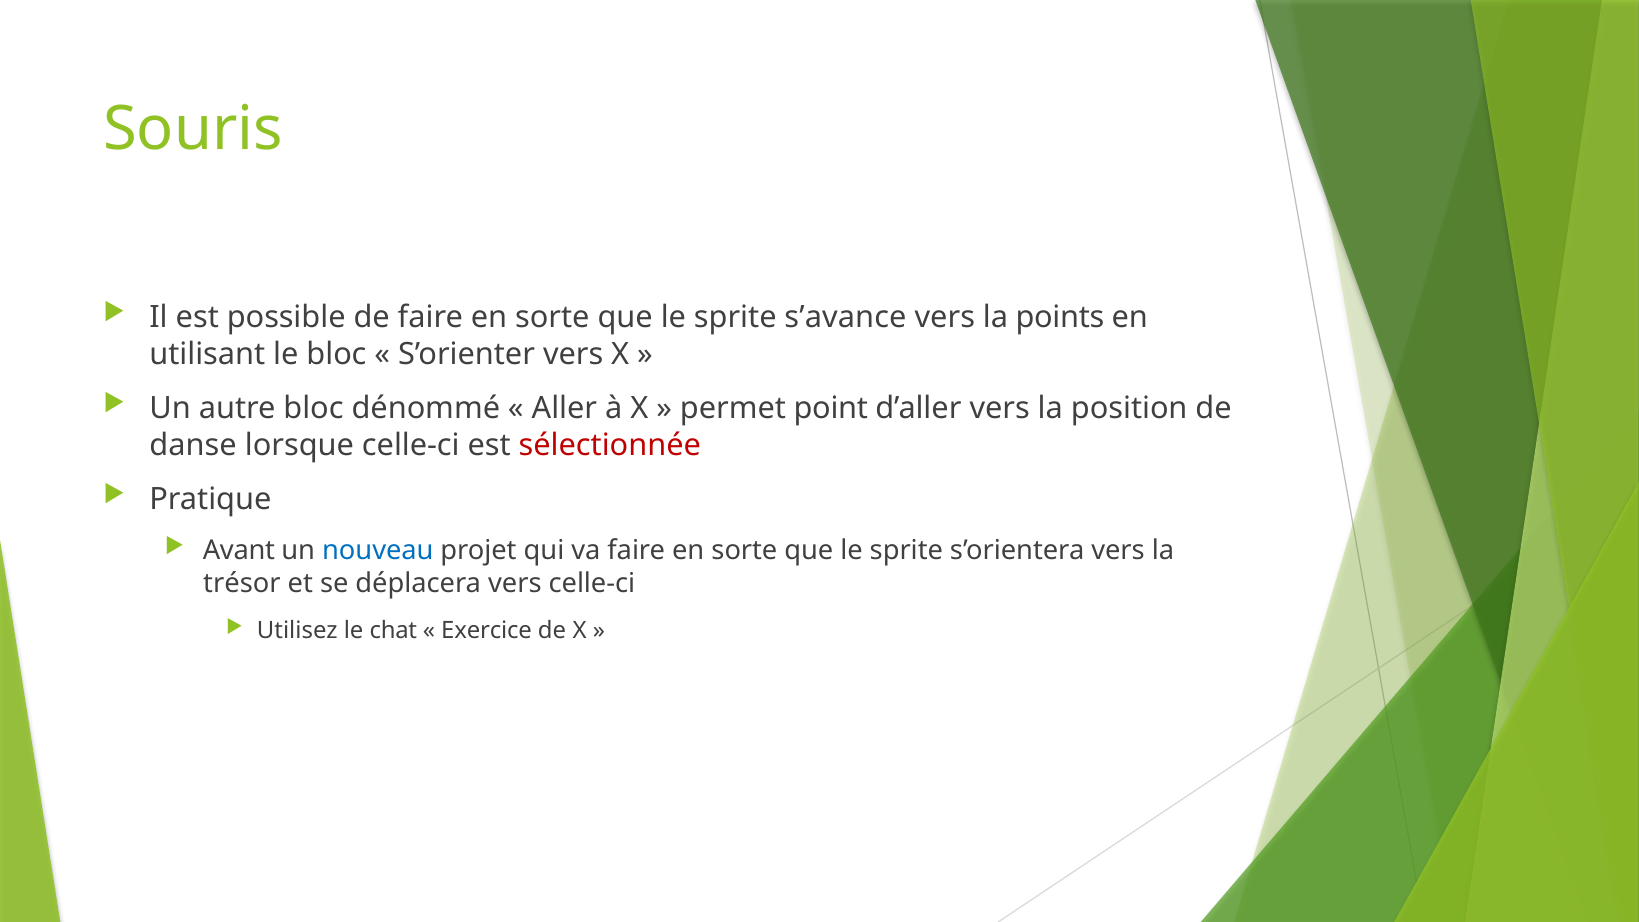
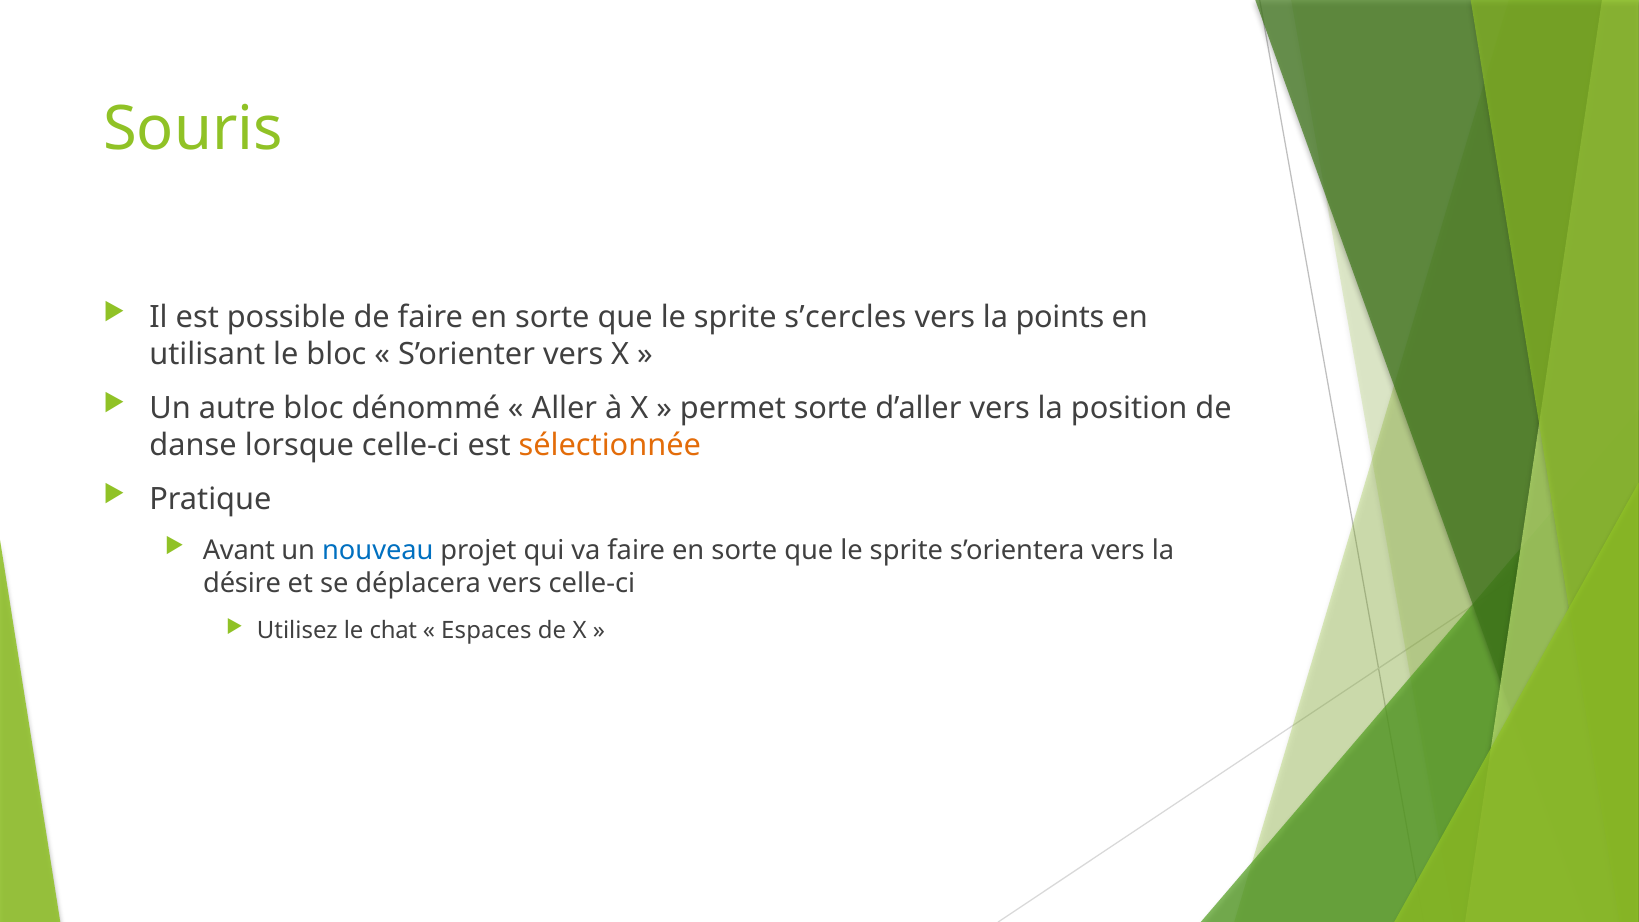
s’avance: s’avance -> s’cercles (845, 317)
permet point: point -> sorte (831, 408)
sélectionnée colour: red -> orange (610, 445)
trésor: trésor -> désire (242, 583)
Exercice: Exercice -> Espaces (486, 631)
